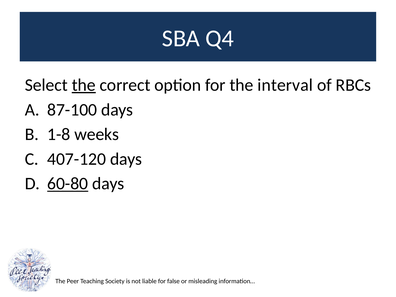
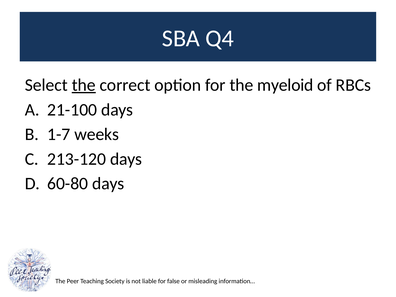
interval: interval -> myeloid (285, 85)
87-100: 87-100 -> 21-100 (72, 110)
1-8: 1-8 -> 1-7 (59, 134)
407-120: 407-120 -> 213-120 (77, 159)
60-80 underline: present -> none (68, 184)
